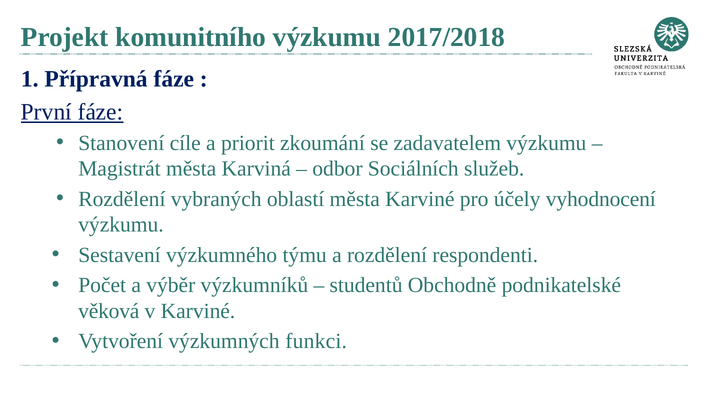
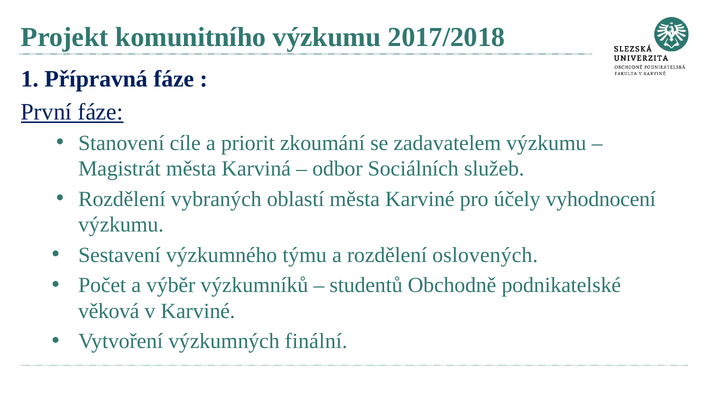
respondenti: respondenti -> oslovených (485, 255)
funkci: funkci -> finální (316, 341)
